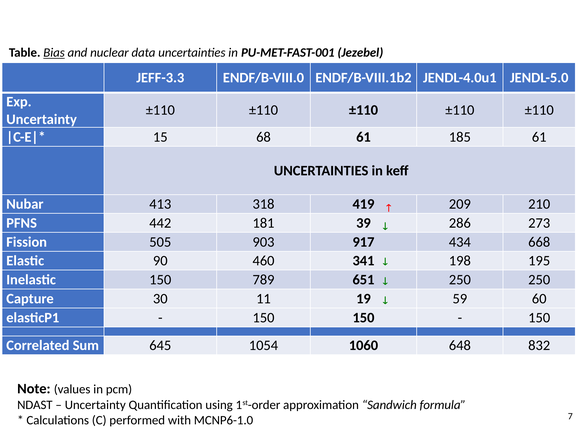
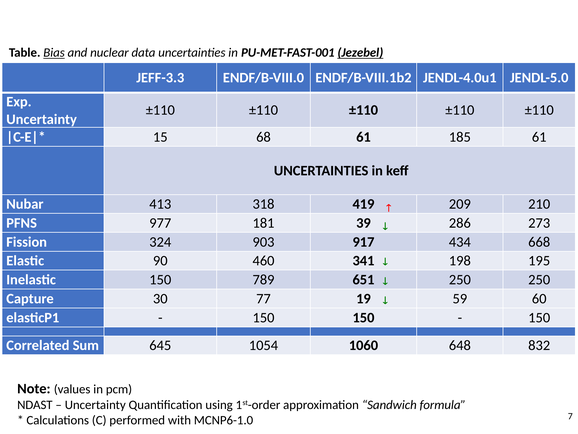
Jezebel underline: none -> present (360, 53)
442: 442 -> 977 (160, 223)
505: 505 -> 324 (160, 242)
11: 11 -> 77 (263, 298)
